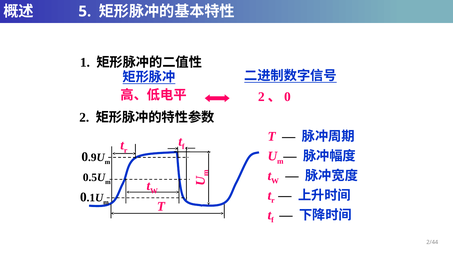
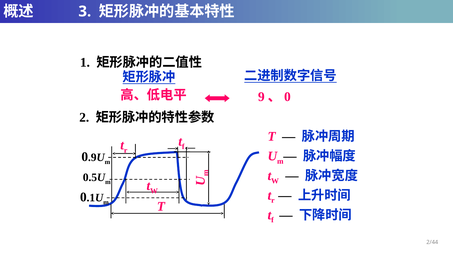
5: 5 -> 3 (85, 11)
2: 2 -> 9 (261, 97)
